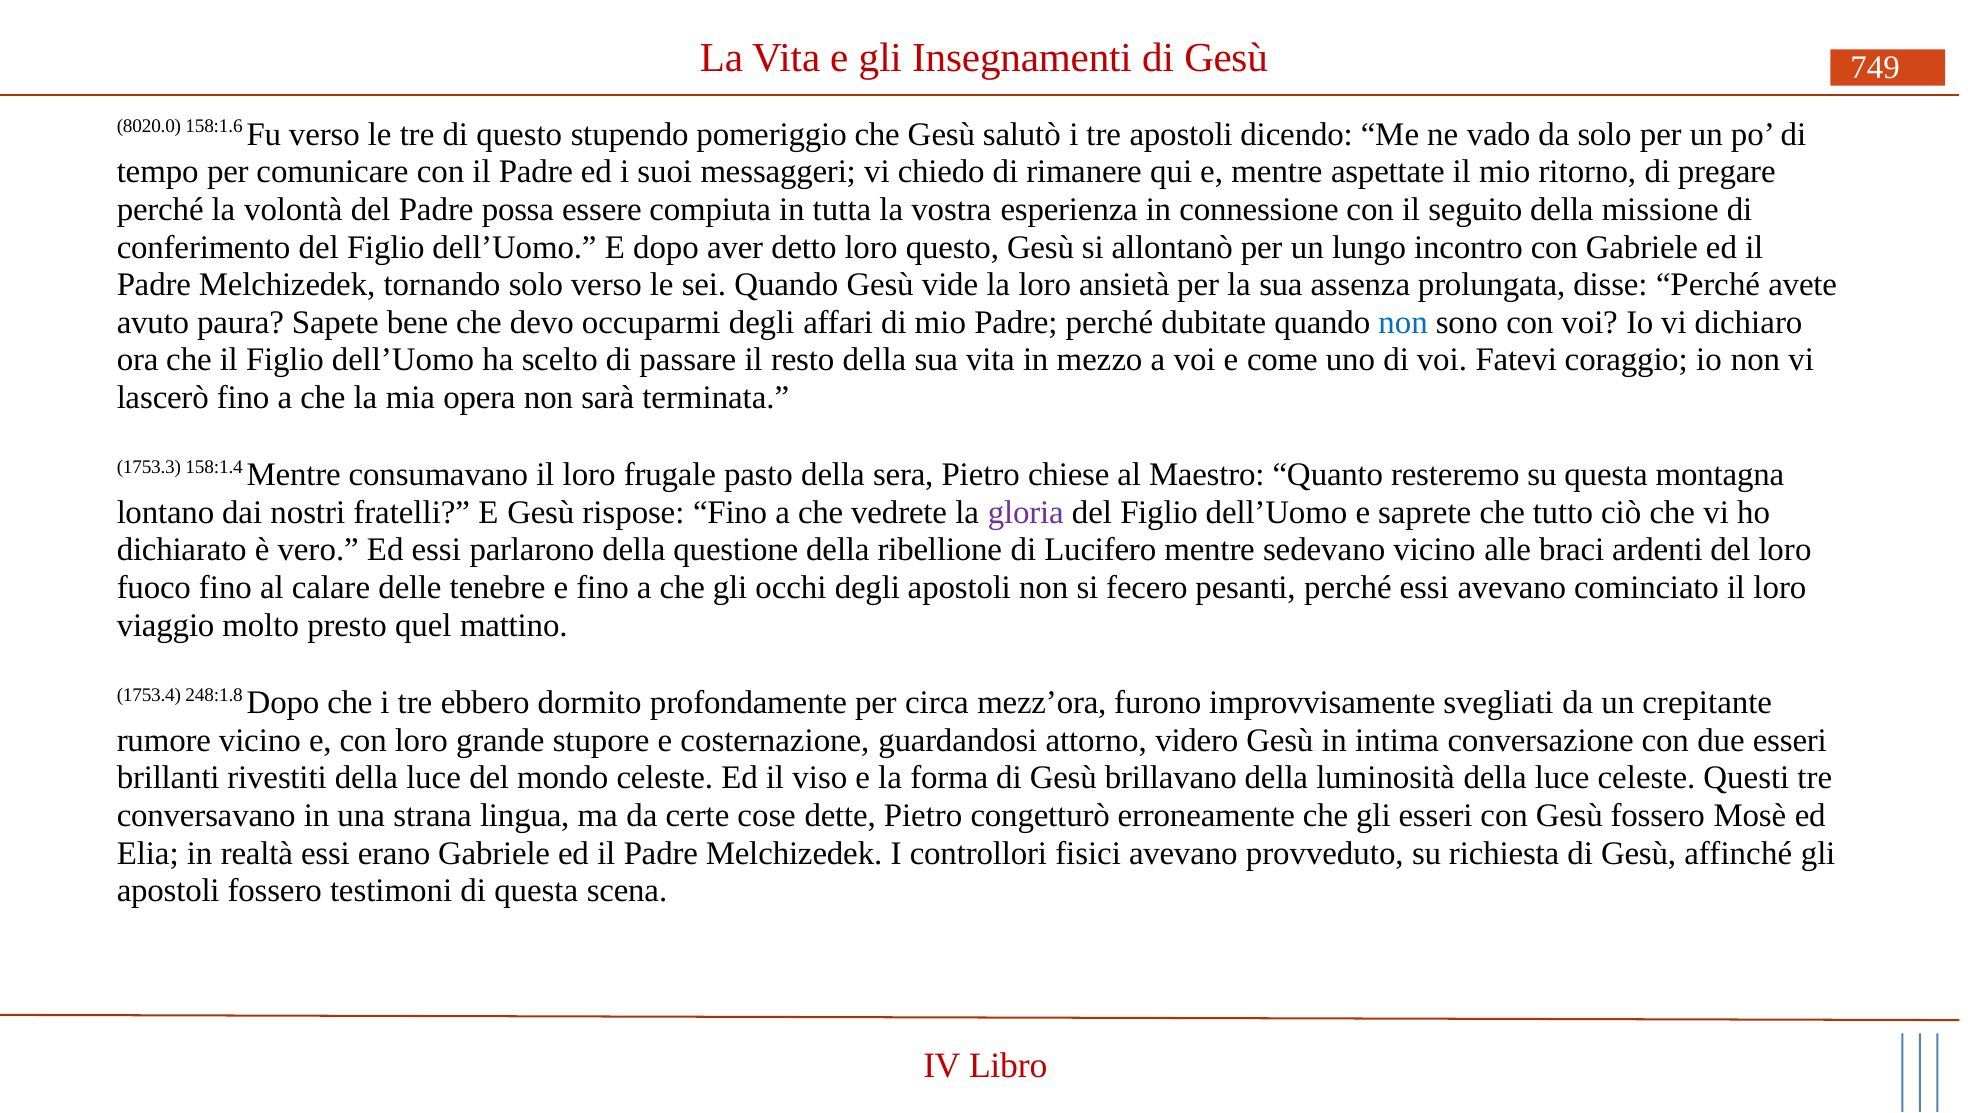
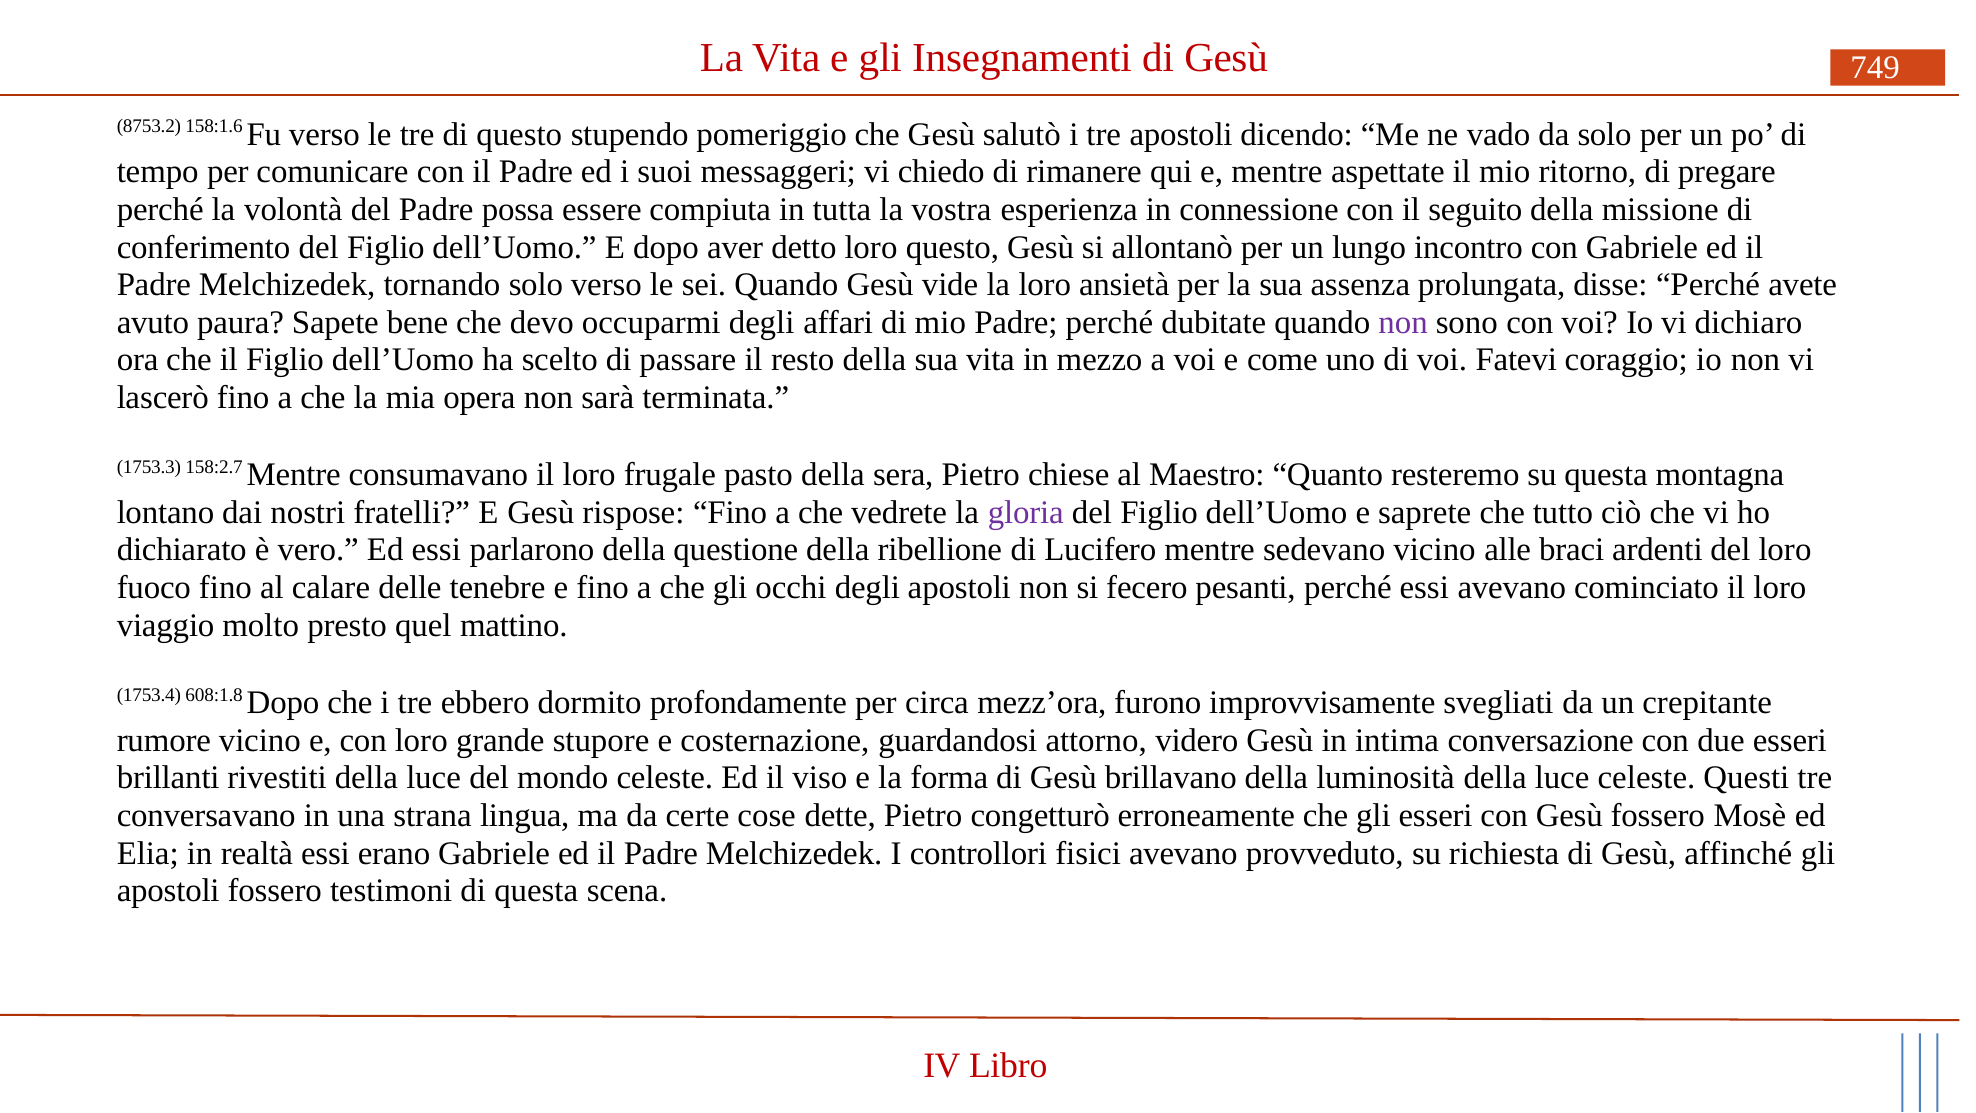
8020.0: 8020.0 -> 8753.2 (149, 126)
non colour: blue -> purple (1403, 322)
158:1.4: 158:1.4 -> 158:2.7 (214, 467)
248:1.8: 248:1.8 -> 608:1.8 (214, 695)
